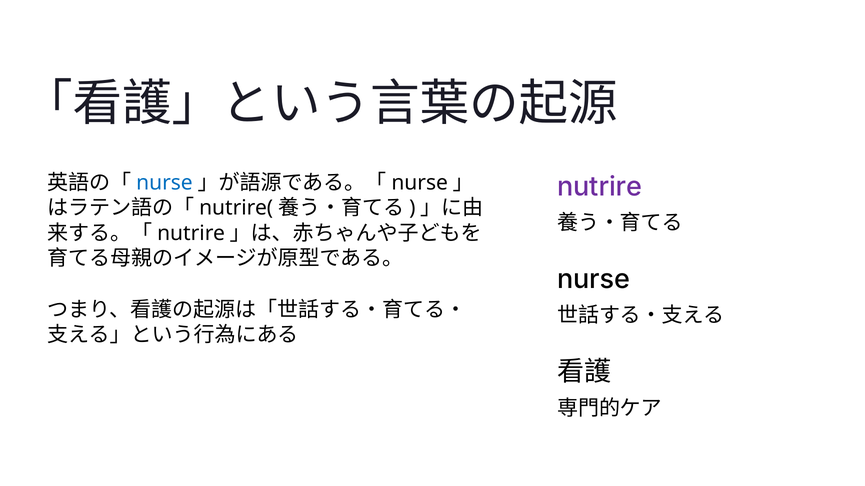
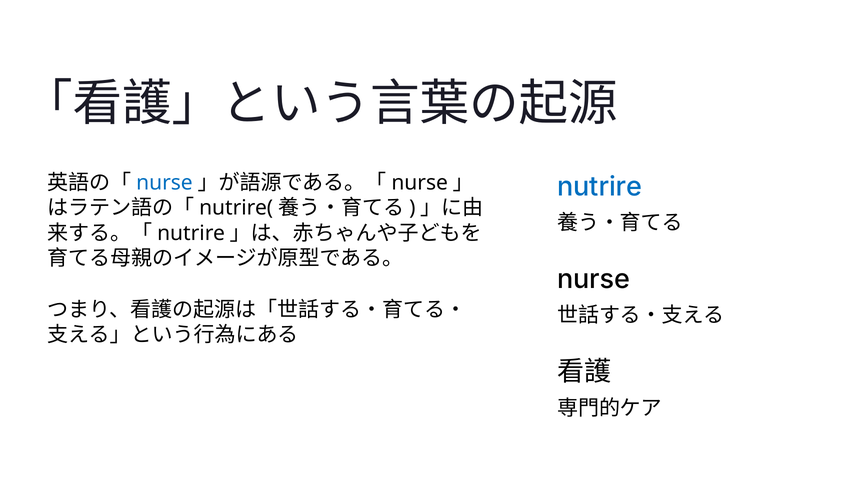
nutrire colour: purple -> blue (600, 187)
